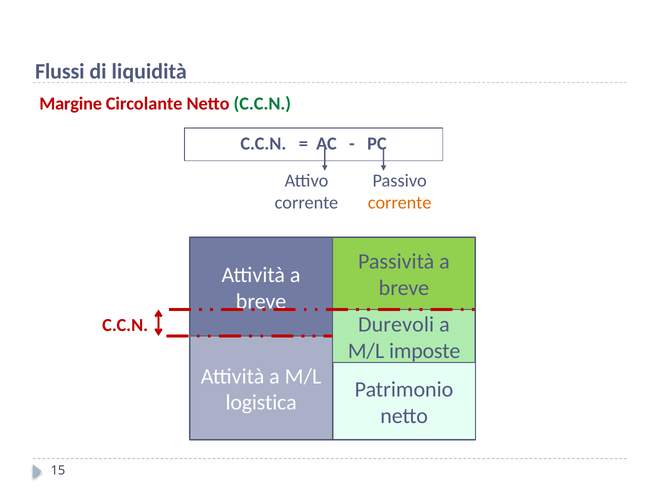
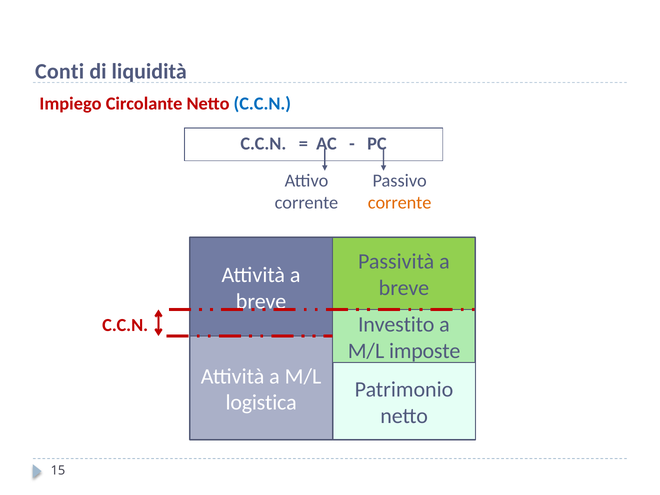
Flussi: Flussi -> Conti (60, 71)
Margine: Margine -> Impiego (71, 104)
C.C.N colour: green -> blue (262, 104)
Durevoli: Durevoli -> Investito (396, 324)
